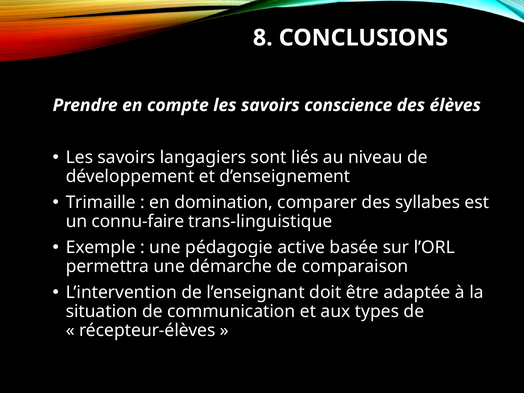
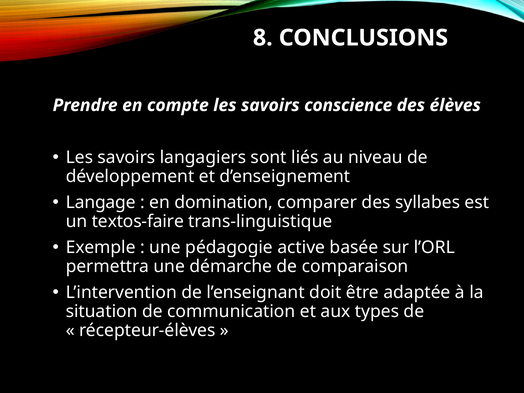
Trimaille: Trimaille -> Langage (101, 203)
connu-faire: connu-faire -> textos-faire (138, 221)
